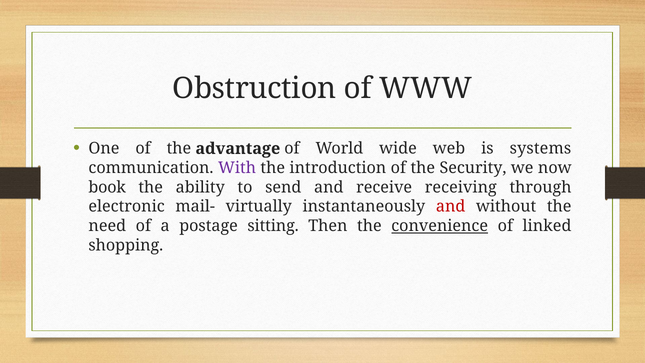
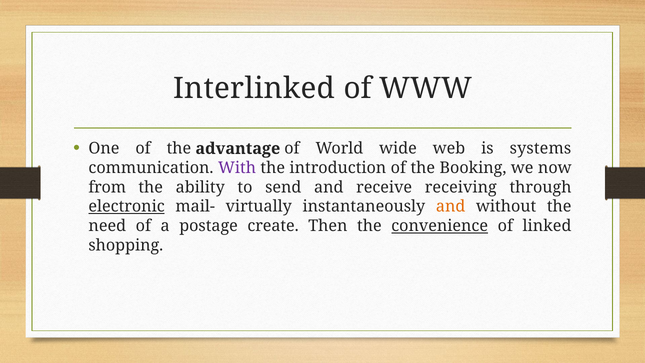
Obstruction: Obstruction -> Interlinked (254, 88)
Security: Security -> Booking (473, 168)
book: book -> from (107, 187)
electronic underline: none -> present (127, 207)
and colour: red -> orange (451, 207)
sitting: sitting -> create (273, 226)
